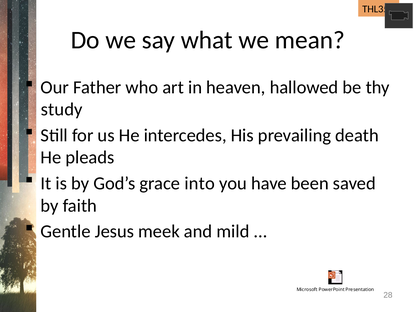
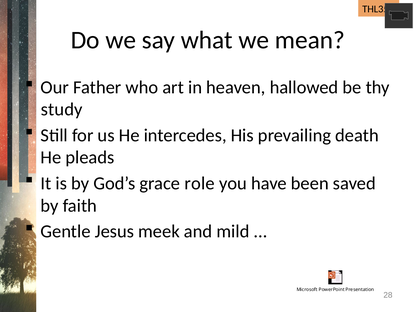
into: into -> role (200, 183)
